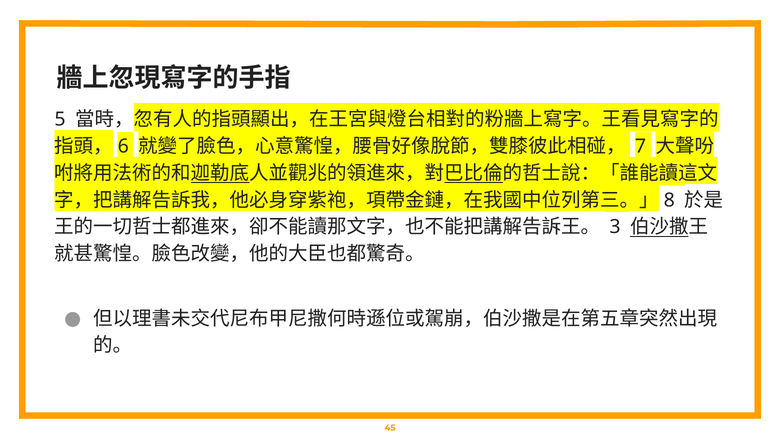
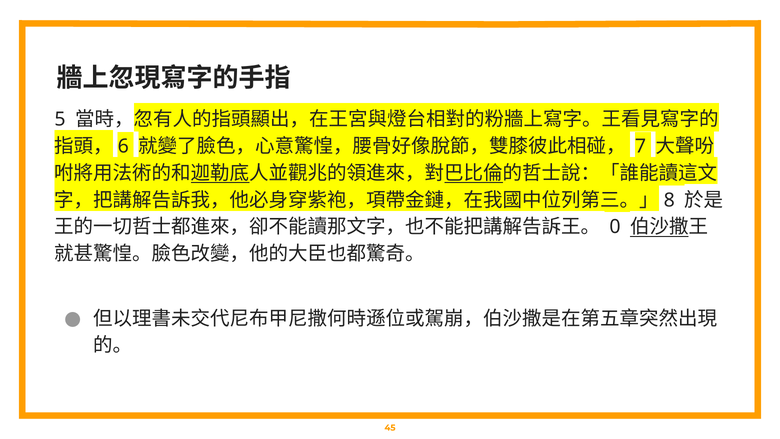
3: 3 -> 0 (615, 227)
